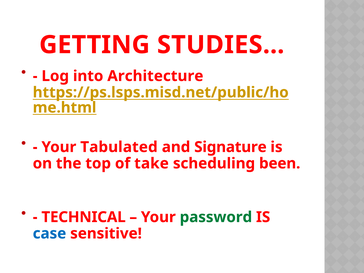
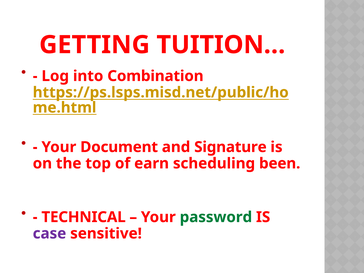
STUDIES…: STUDIES… -> TUITION… (221, 45)
Architecture: Architecture -> Combination (155, 76)
Tabulated: Tabulated -> Document (119, 147)
take: take -> earn (152, 163)
case colour: blue -> purple (49, 233)
